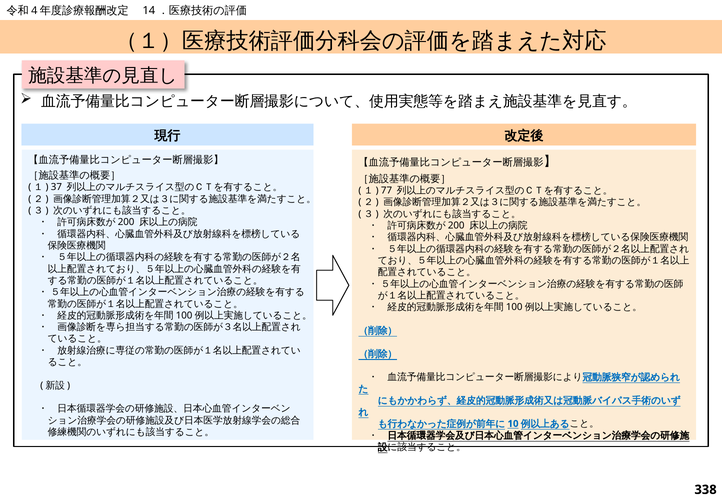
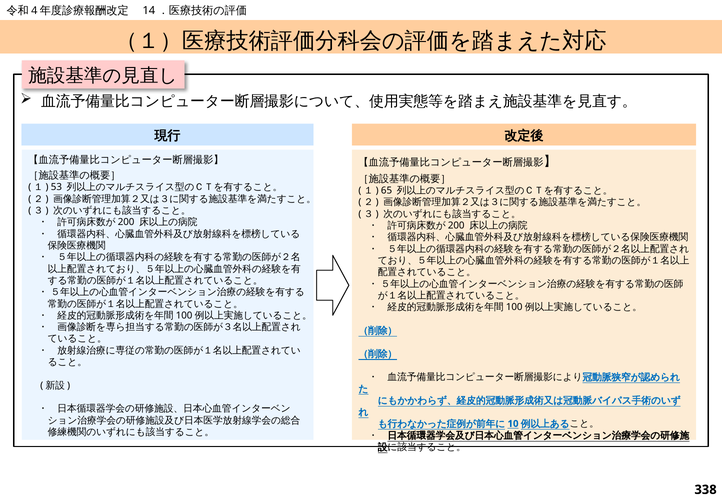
37: 37 -> 53 (56, 187)
77: 77 -> 65 (387, 191)
